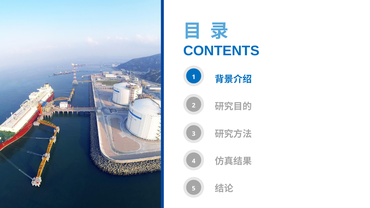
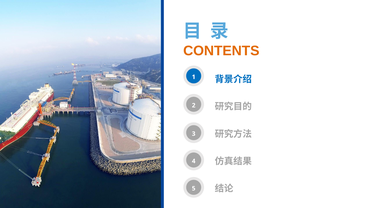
CONTENTS colour: blue -> orange (221, 51)
